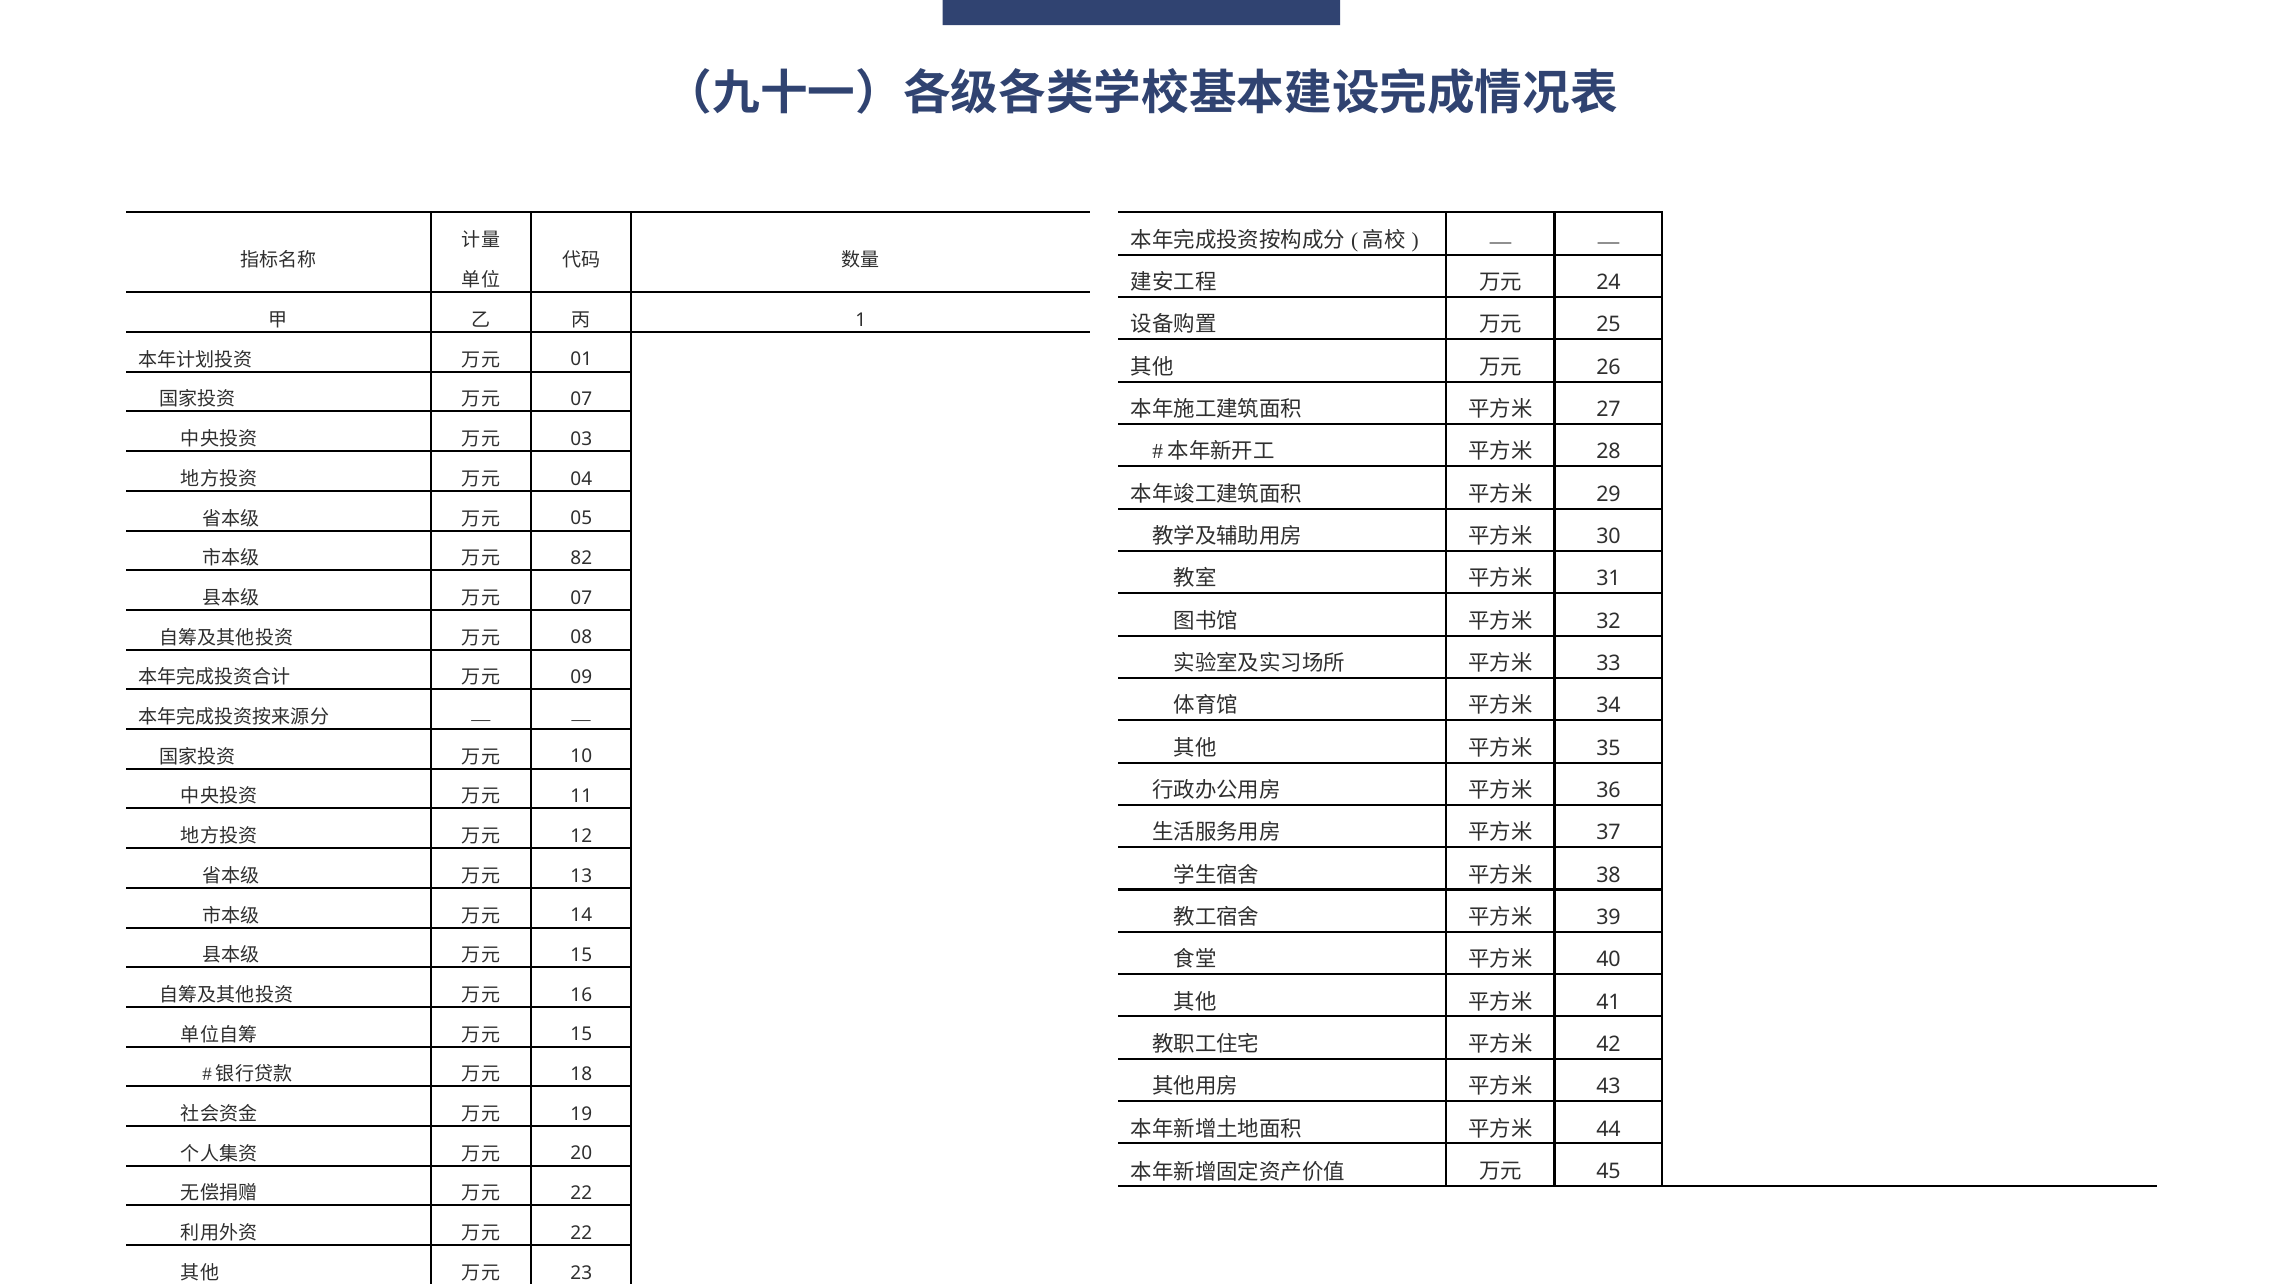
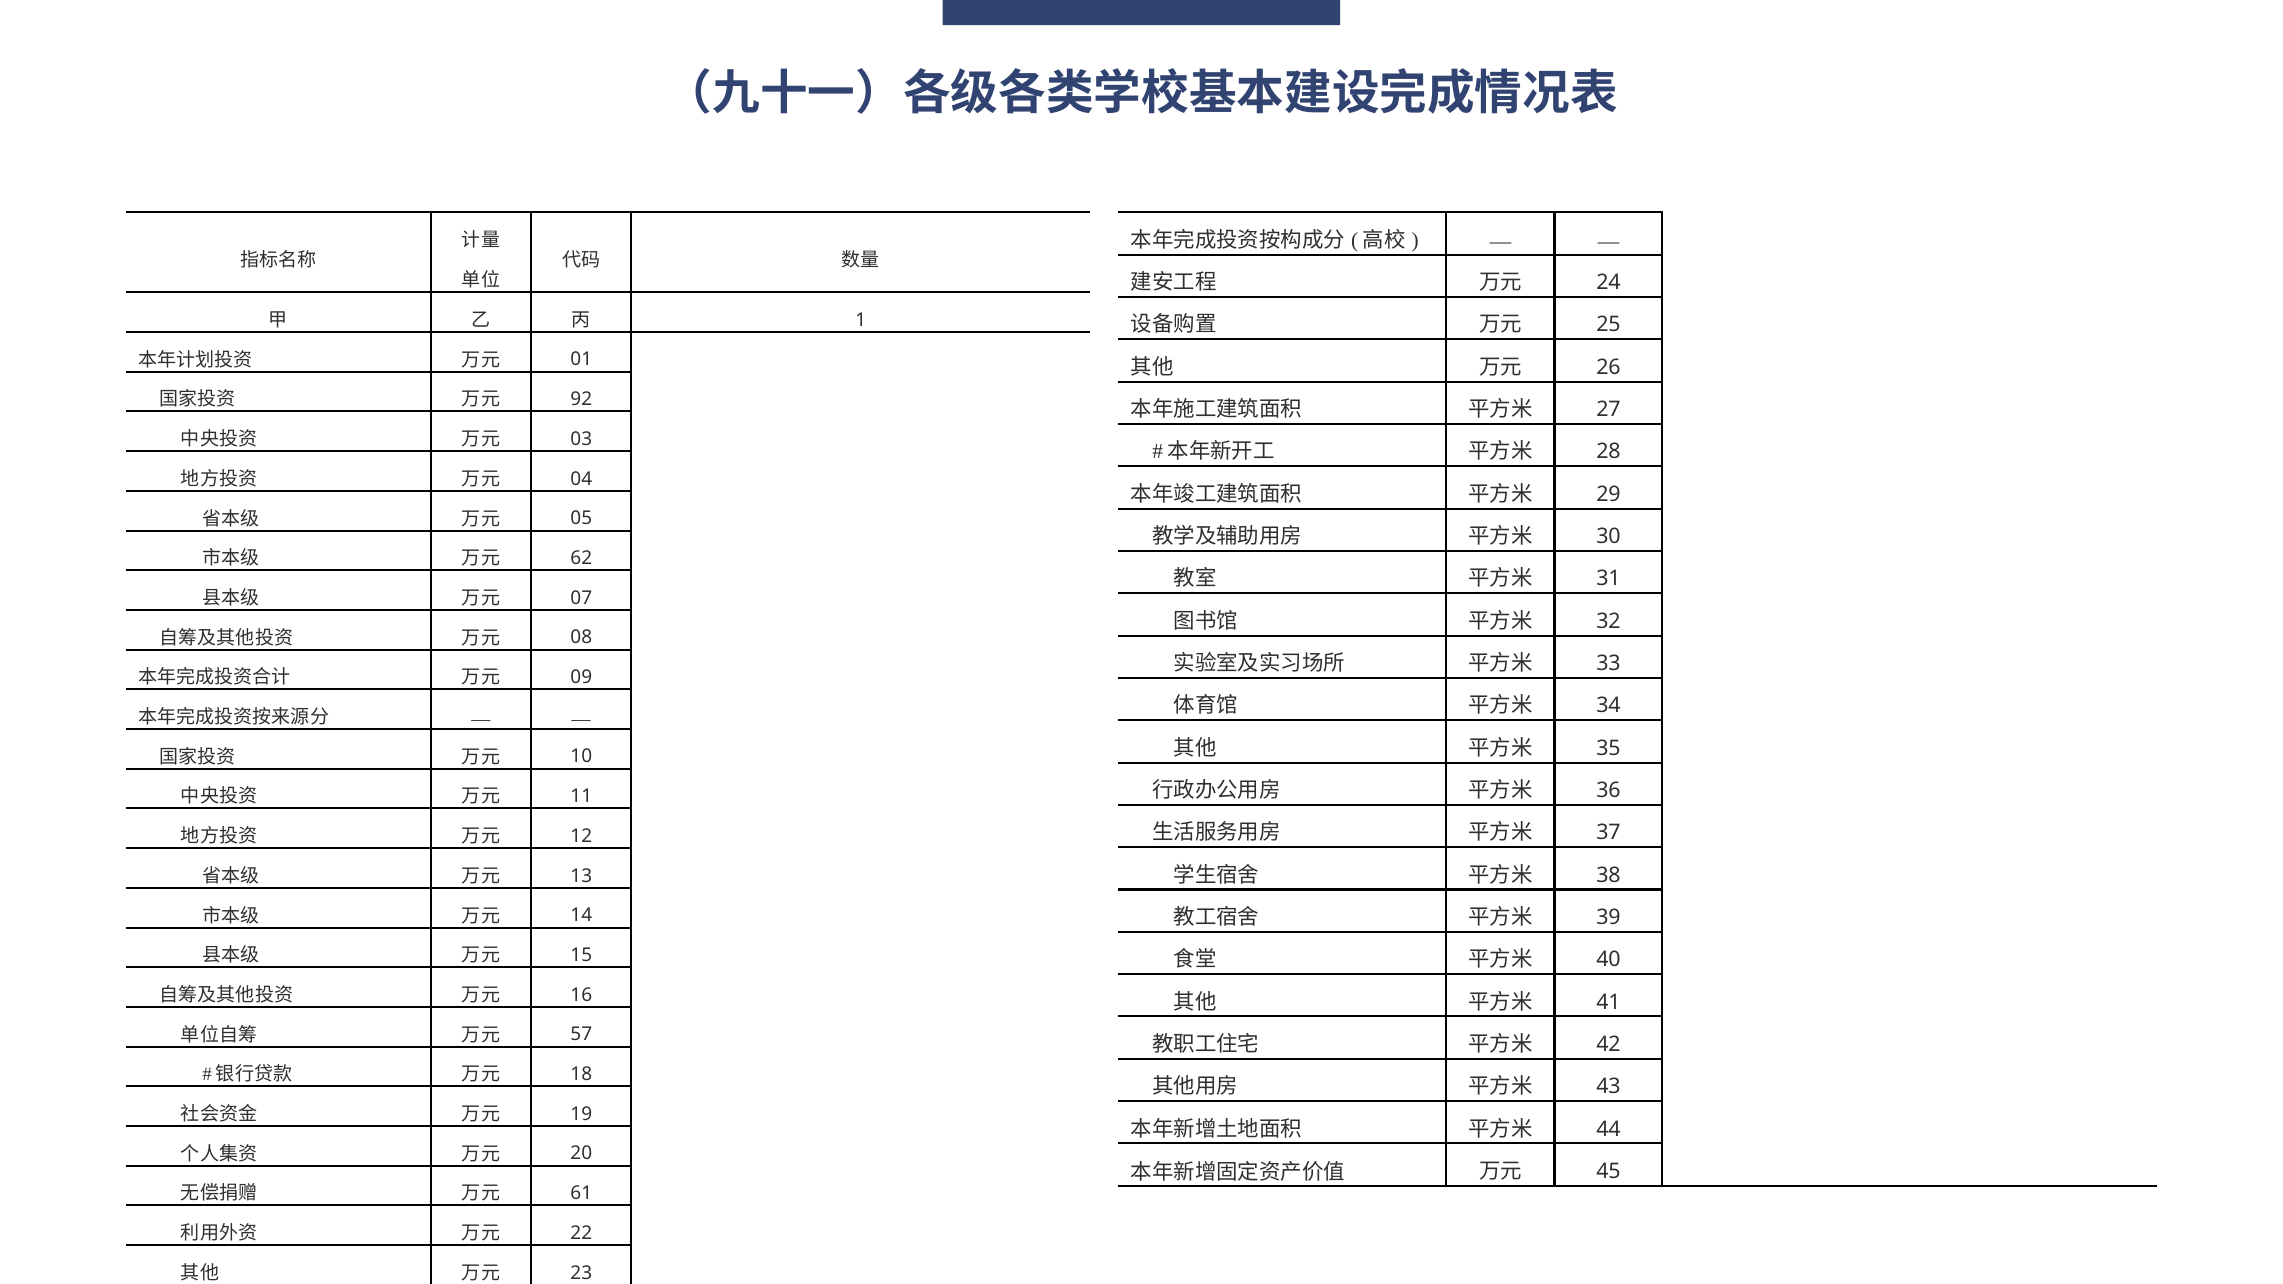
07: 07 -> 92 (581, 399)
82: 82 -> 62 (581, 558)
15: 15 -> 57 (581, 1035)
22: 22 -> 61 (581, 1194)
